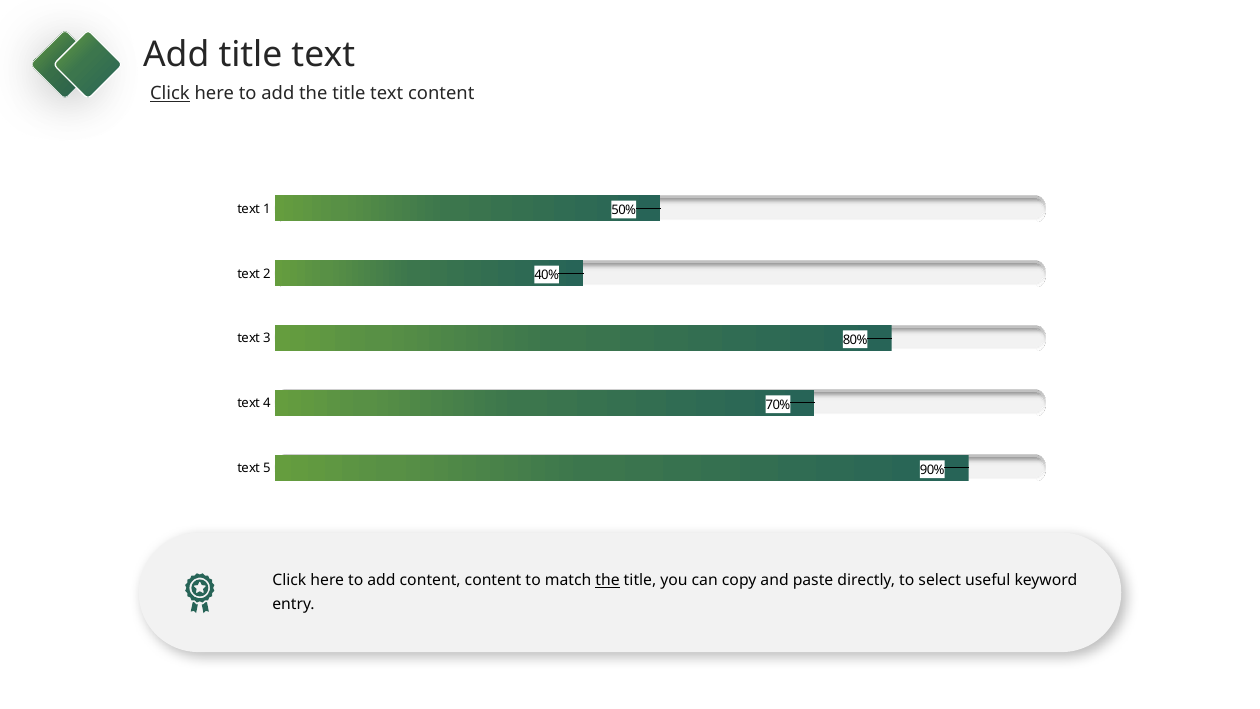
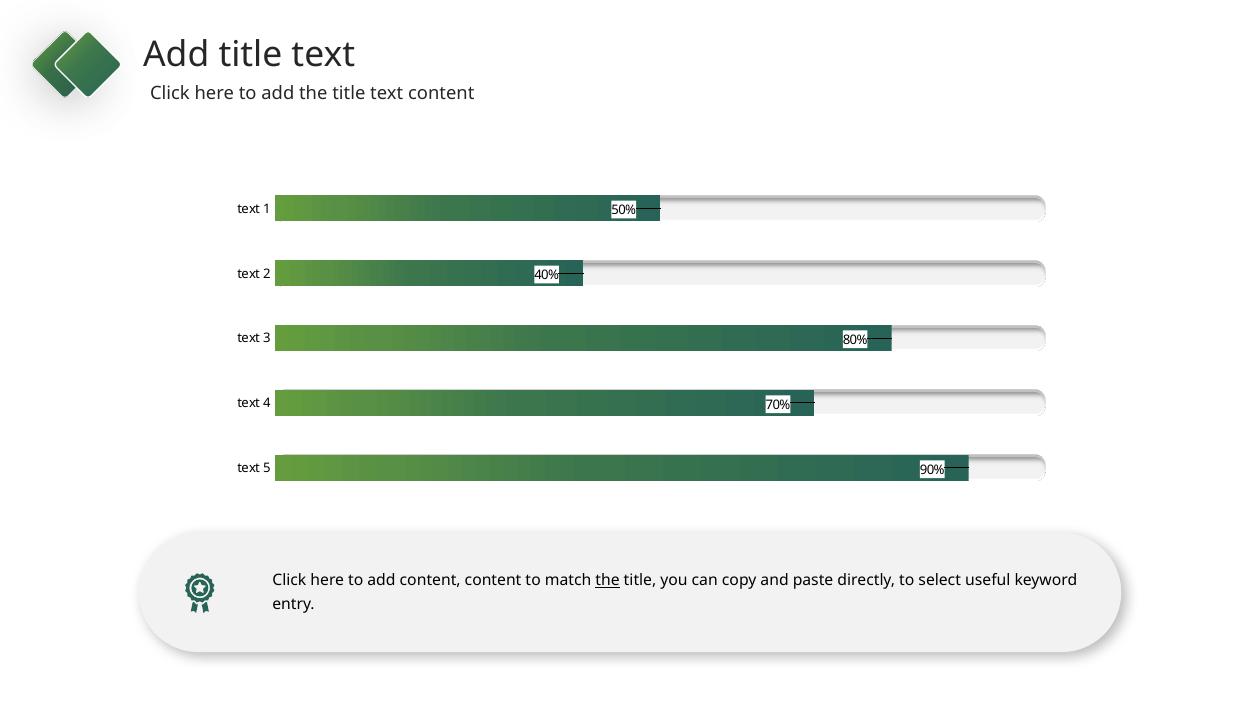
Click underline: present -> none (170, 94)
